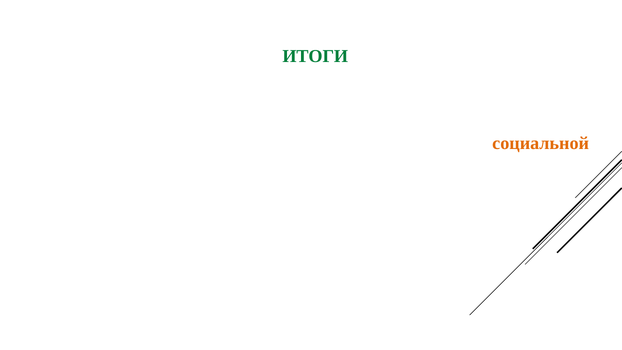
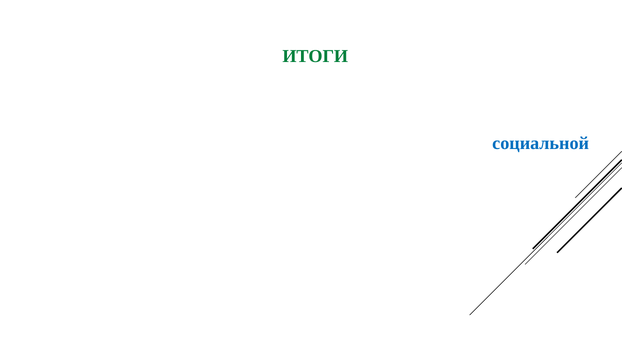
социальной colour: orange -> blue (541, 143)
